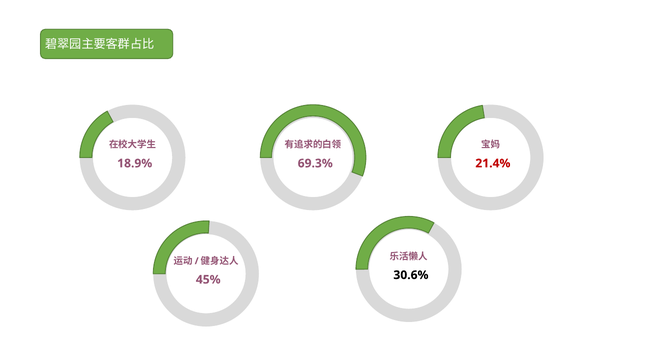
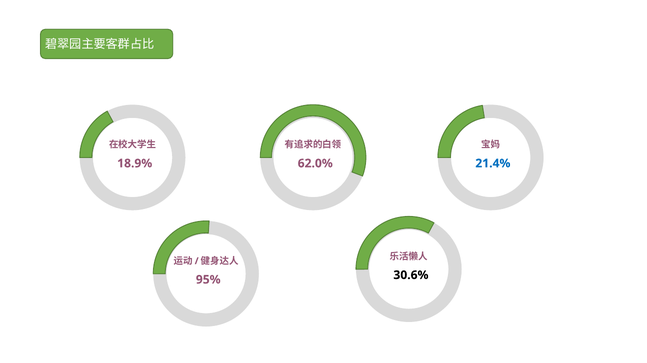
69.3%: 69.3% -> 62.0% (315, 163)
21.4% colour: red -> blue (493, 163)
45%: 45% -> 95% (208, 280)
